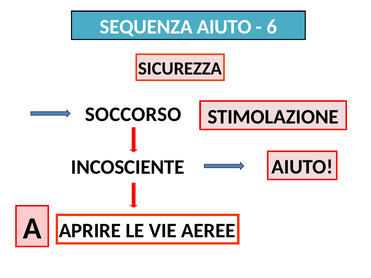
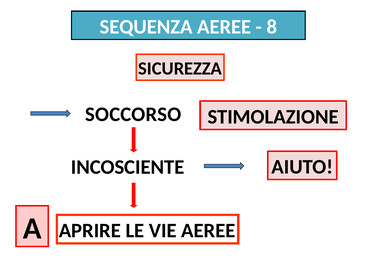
SEQUENZA AIUTO: AIUTO -> AEREE (224, 27)
6: 6 -> 8 (272, 27)
